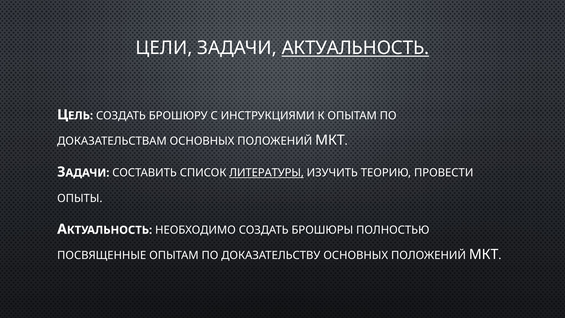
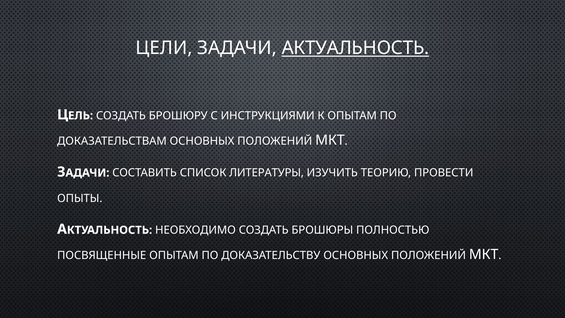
ЛИТЕРАТУРЫ underline: present -> none (267, 173)
